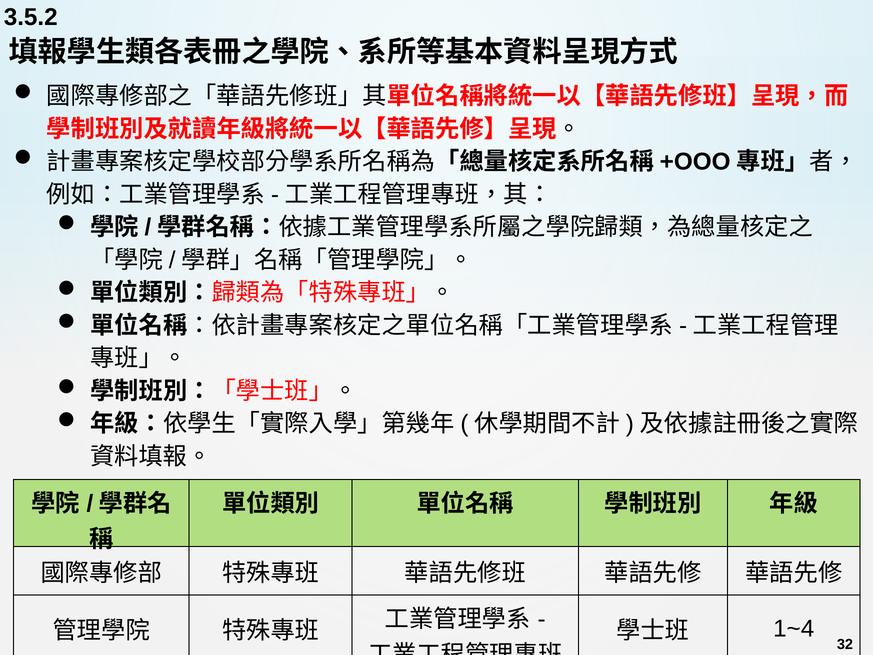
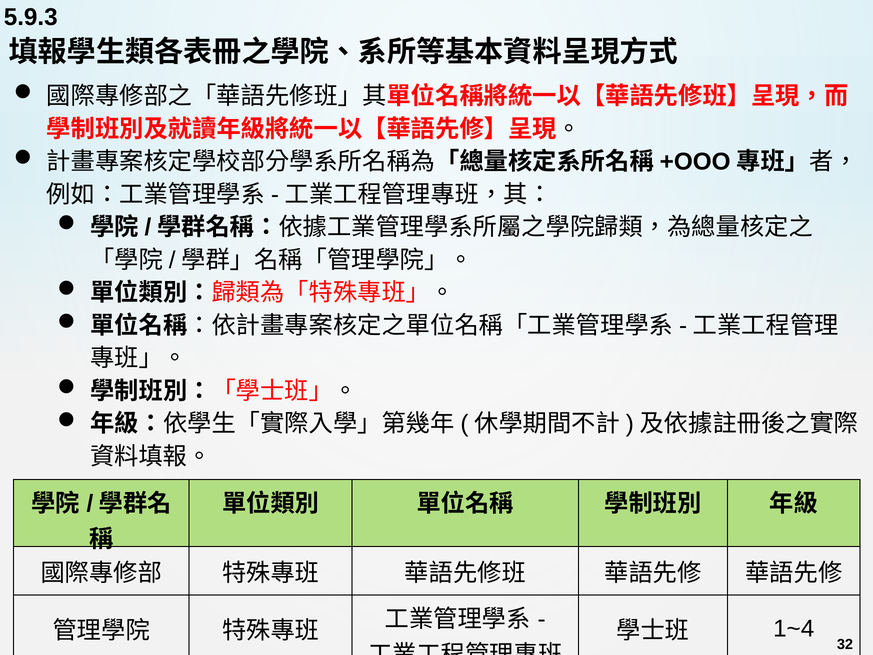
3.5.2: 3.5.2 -> 5.9.3 (31, 17)
